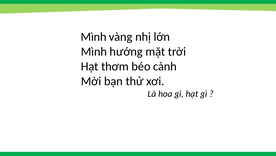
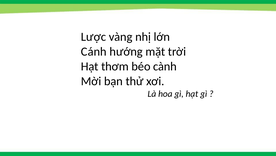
Mình: Mình -> Lược (93, 37)
Mình: Mình -> Cánh (94, 51)
